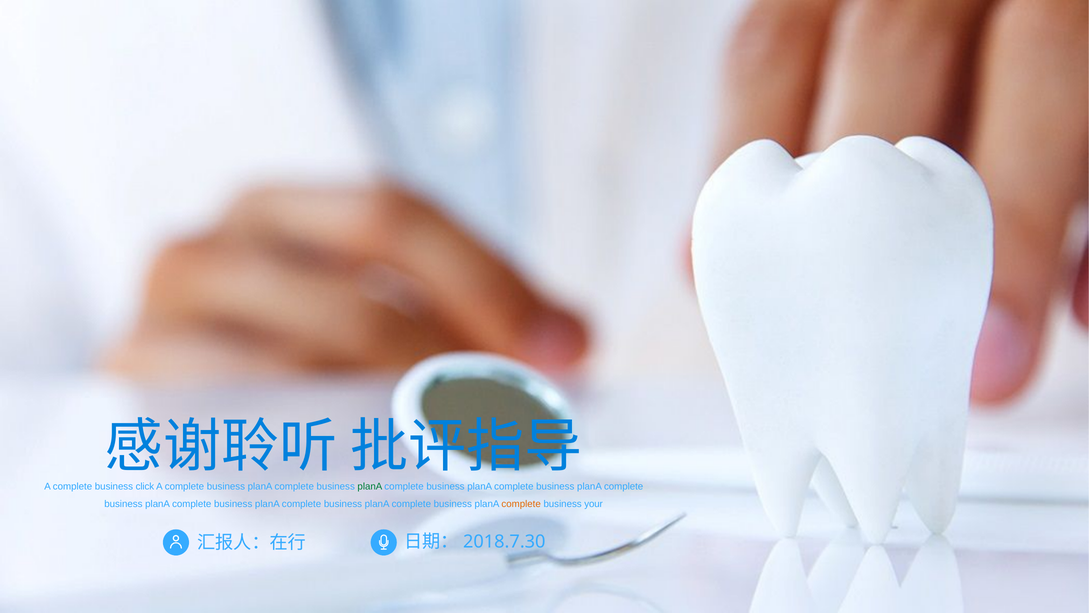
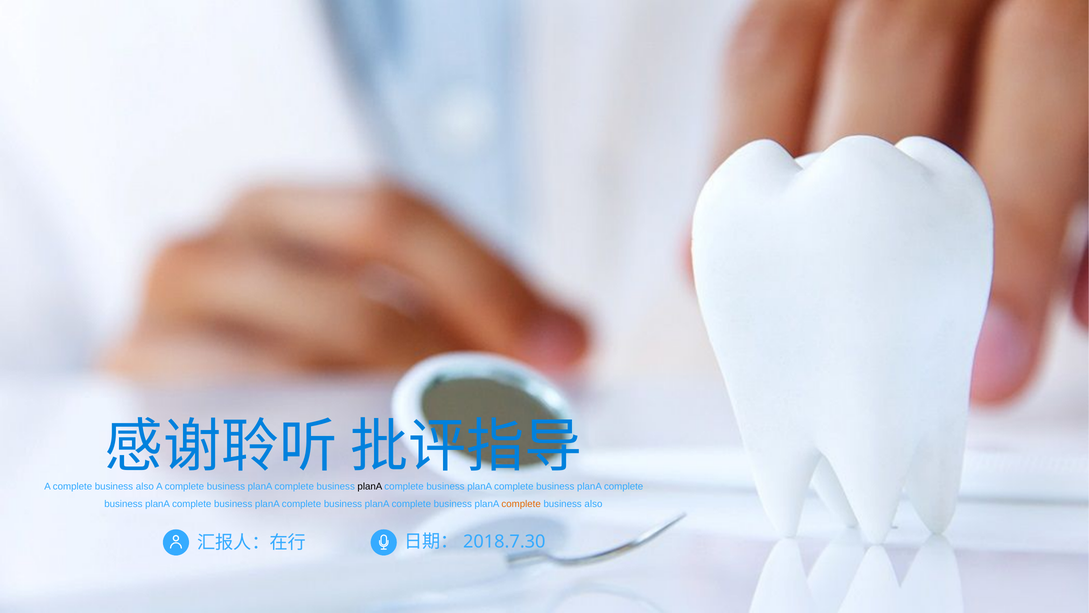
A complete business click: click -> also (145, 486)
planA colour: green -> black (370, 486)
your: your -> also (593, 504)
